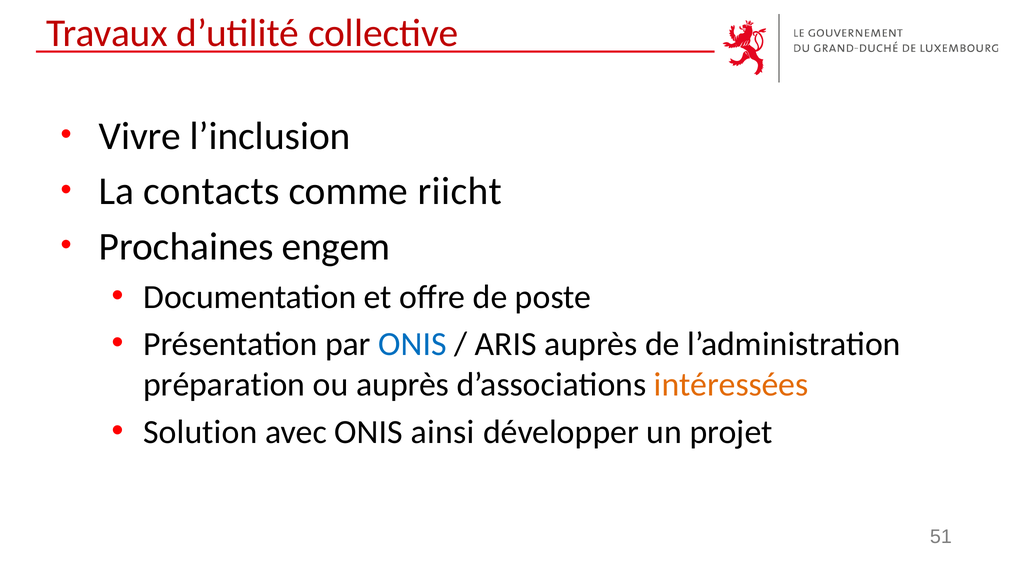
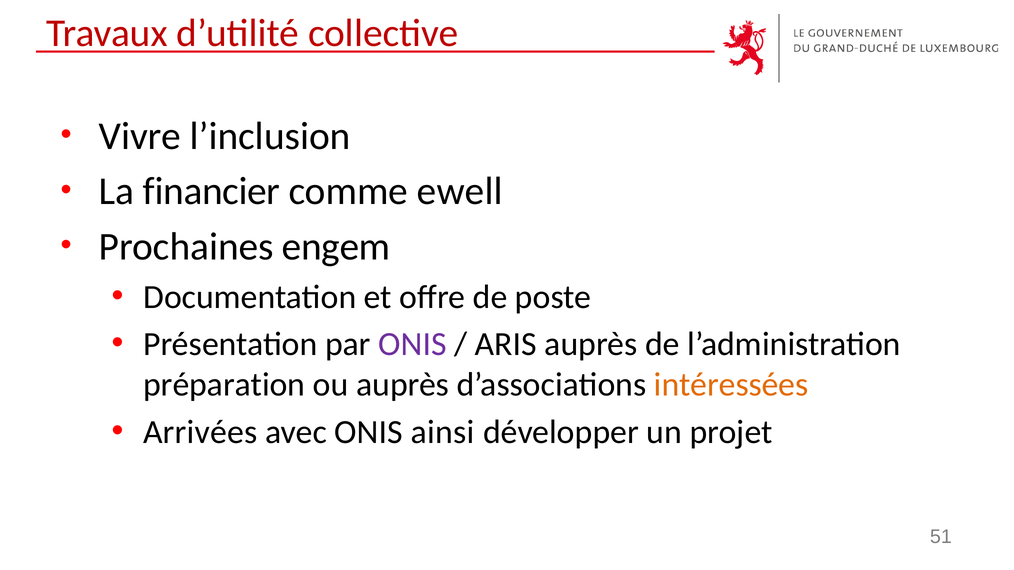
contacts: contacts -> financier (212, 192)
riicht: riicht -> ewell (460, 192)
ONIS colour: blue -> purple (413, 344)
Solution: Solution -> Arrivées (200, 432)
